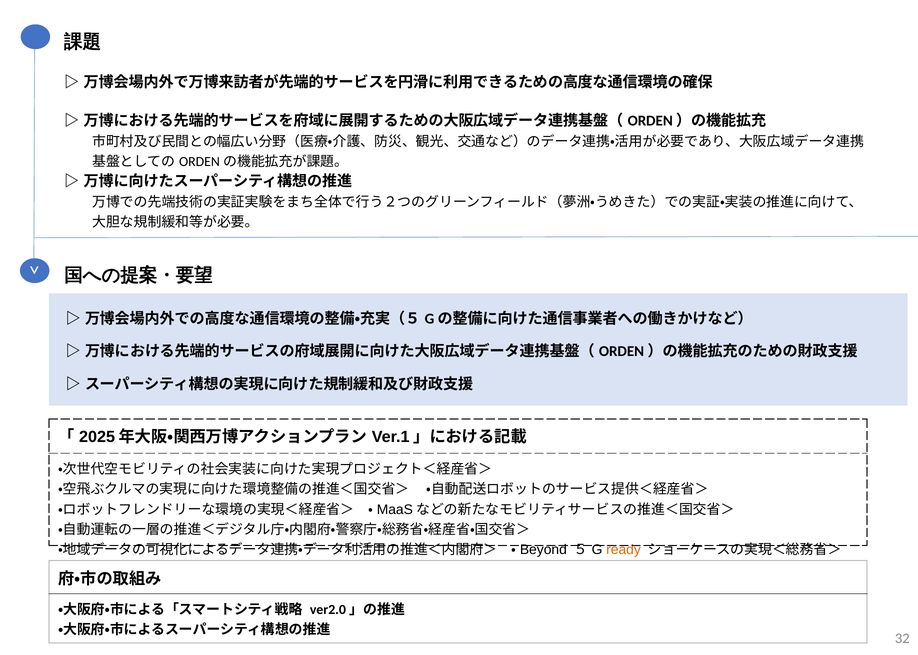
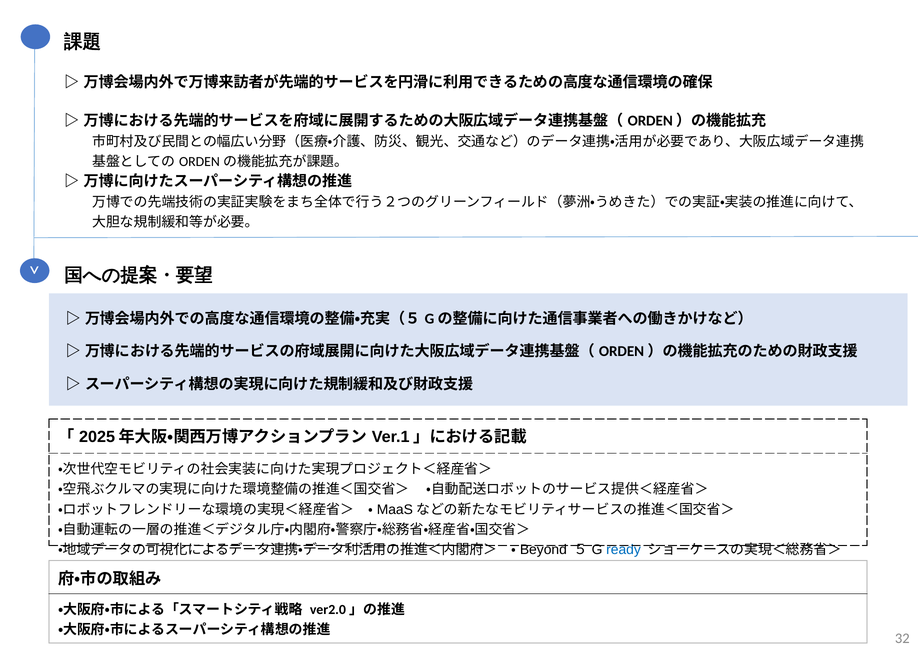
ready colour: orange -> blue (624, 550)
